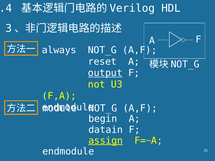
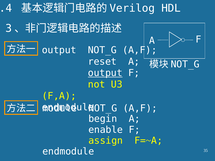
always: always -> output (59, 50)
datain: datain -> enable (106, 130)
assign underline: present -> none (106, 141)
